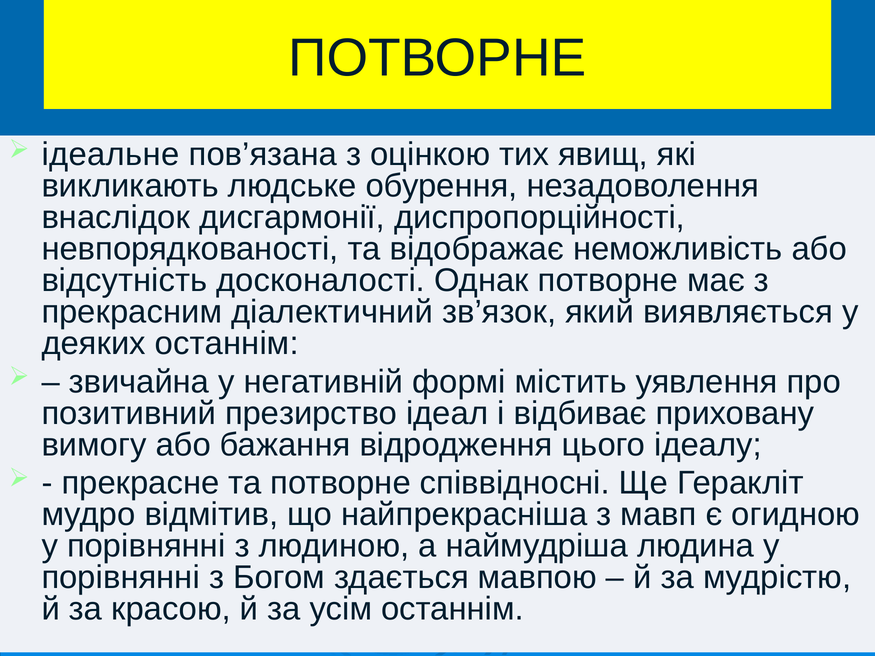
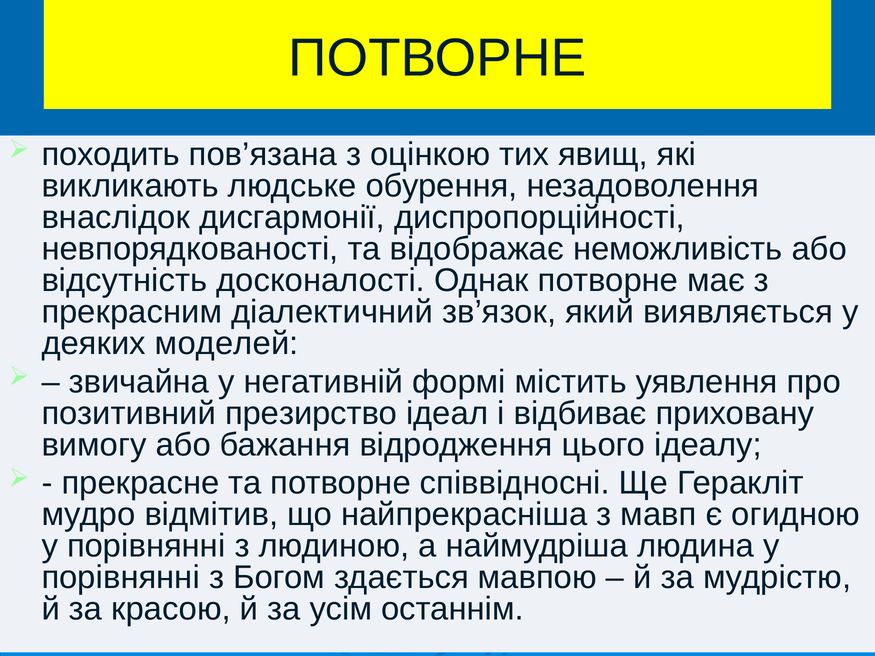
ідеальне: ідеальне -> походить (111, 154)
деяких останнім: останнім -> моделей (227, 344)
